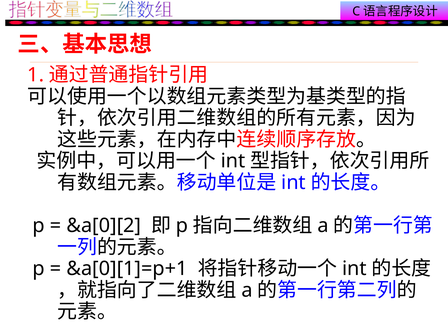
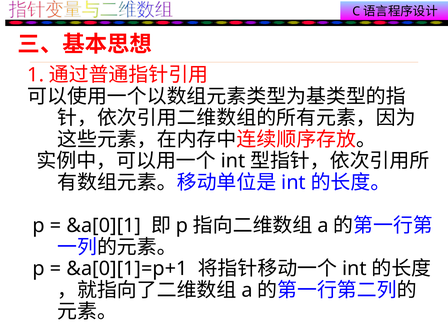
&a[0][2: &a[0][2 -> &a[0][1 (104, 226)
